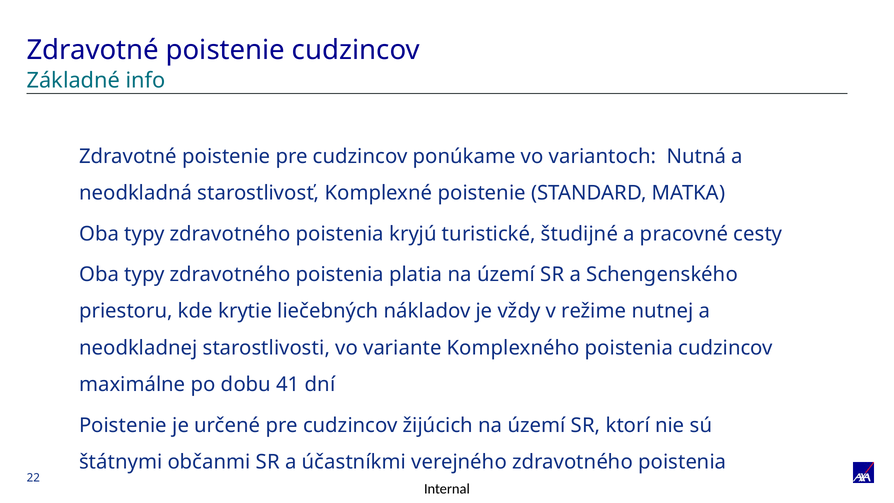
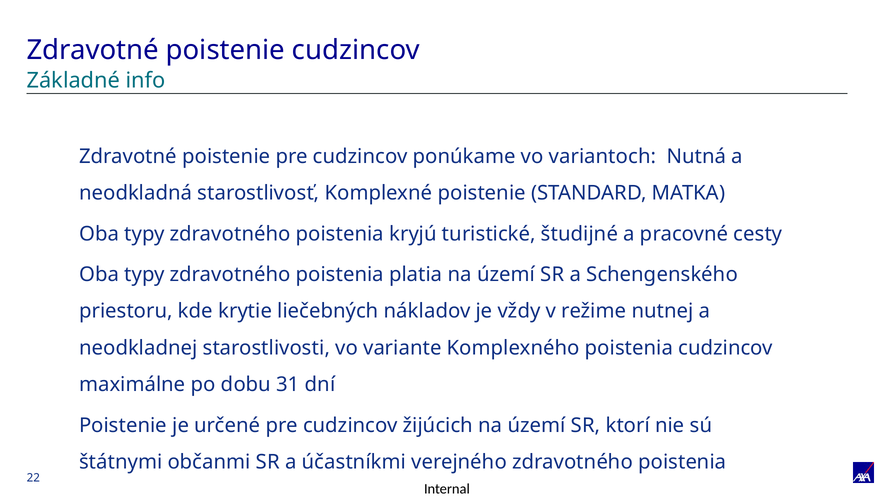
41: 41 -> 31 (288, 384)
